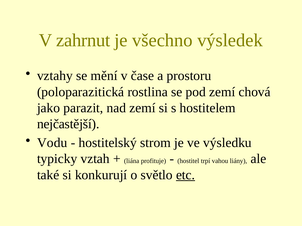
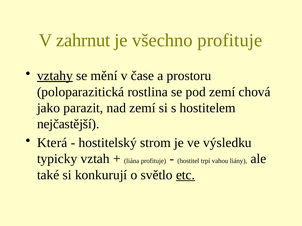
všechno výsledek: výsledek -> profituje (230, 40)
vztahy underline: none -> present (55, 76)
Vodu: Vodu -> Která (52, 143)
